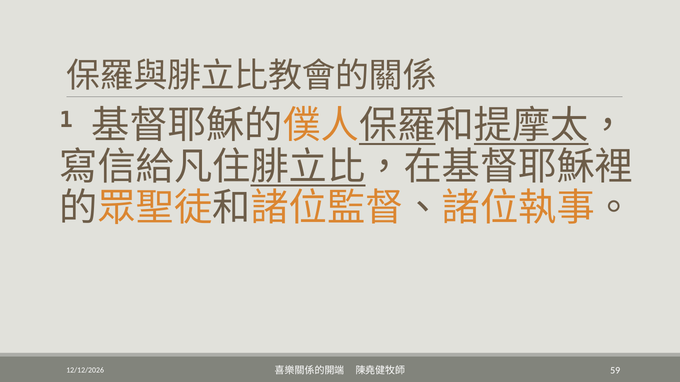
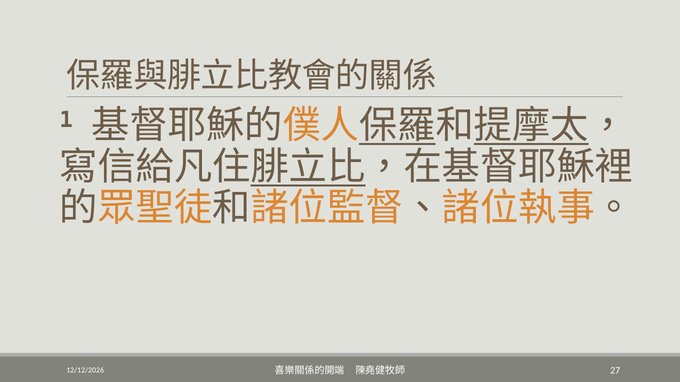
59: 59 -> 27 (615, 371)
